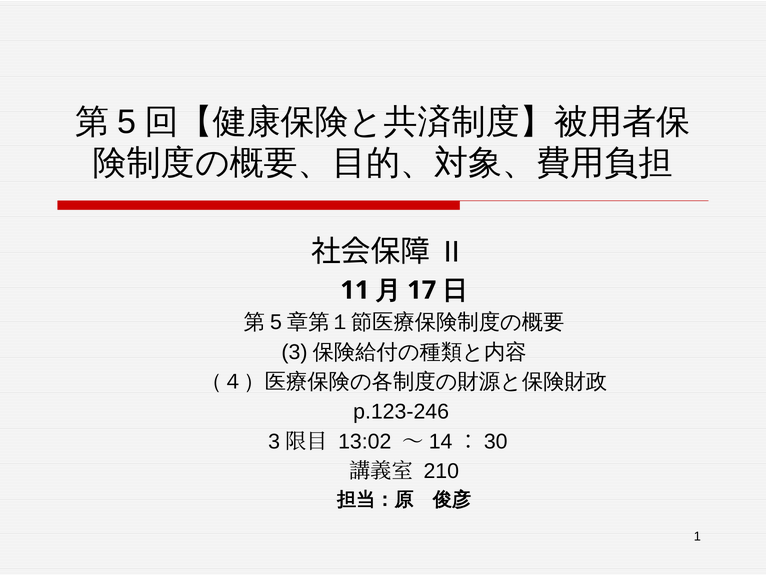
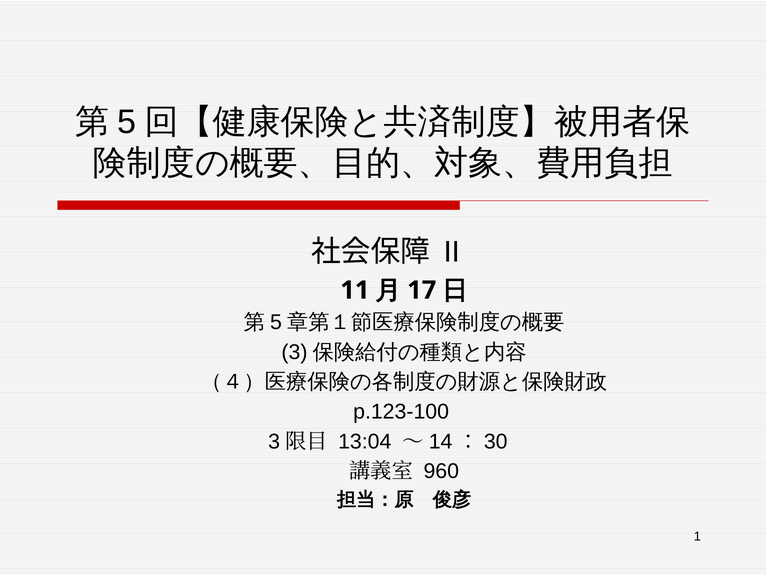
p.123-246: p.123-246 -> p.123-100 (401, 411)
13:02: 13:02 -> 13:04 (365, 441)
210: 210 -> 960 (441, 471)
